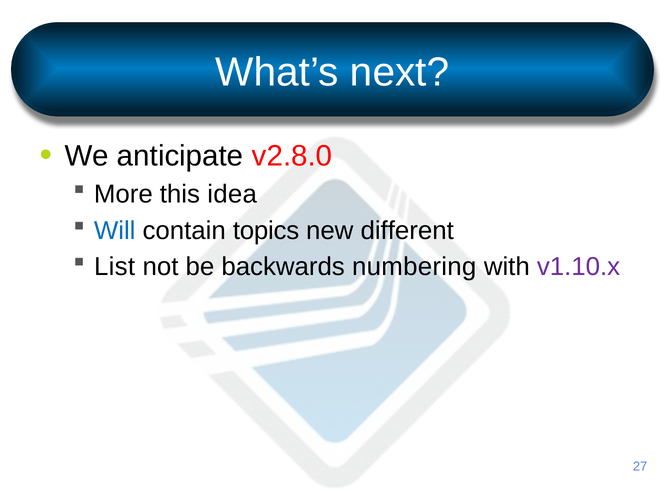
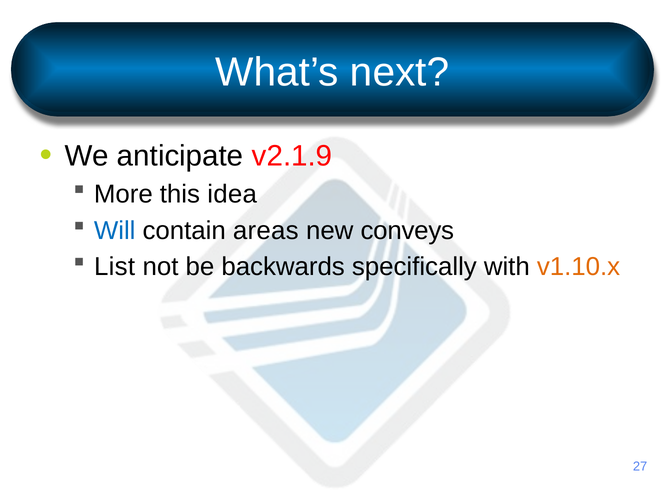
v2.8.0: v2.8.0 -> v2.1.9 (292, 156)
topics: topics -> areas (266, 231)
different: different -> conveys (407, 231)
numbering: numbering -> specifically (414, 267)
v1.10.x colour: purple -> orange (579, 267)
